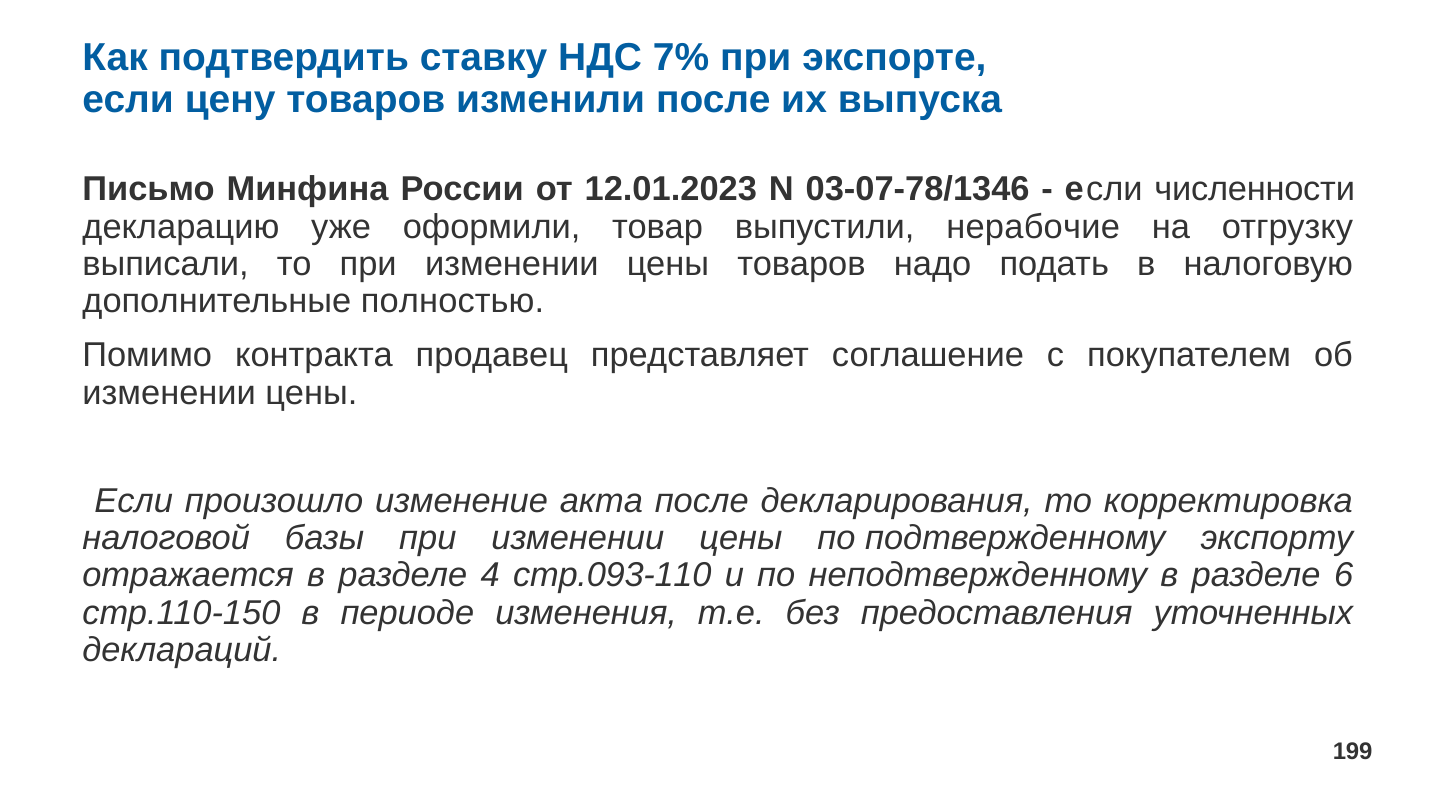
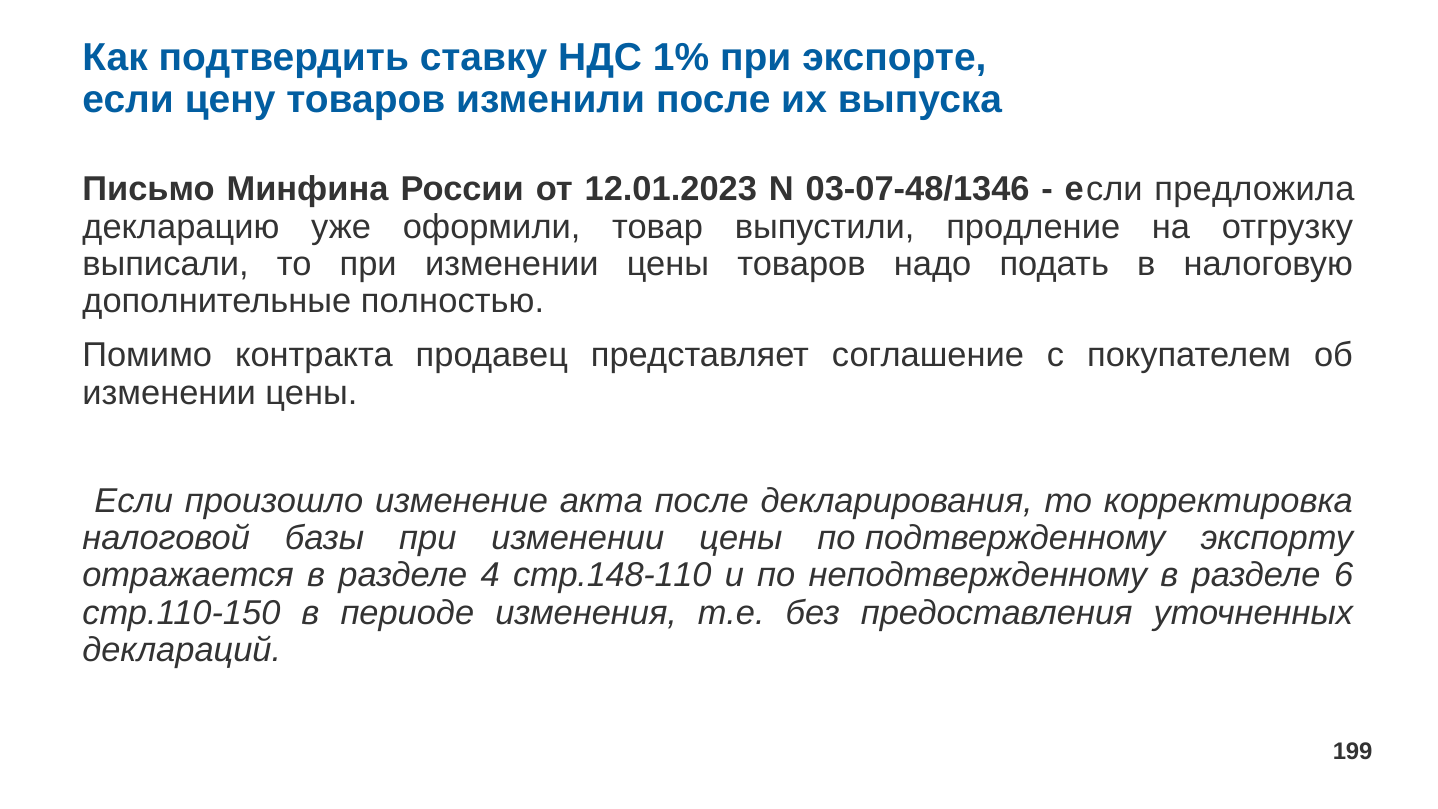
7%: 7% -> 1% (681, 57)
03-07-78/1346: 03-07-78/1346 -> 03-07-48/1346 (918, 190)
численности: численности -> предложила (1254, 190)
нерабочие: нерабочие -> продление (1033, 227)
стр.093-110: стр.093-110 -> стр.148-110 (612, 575)
